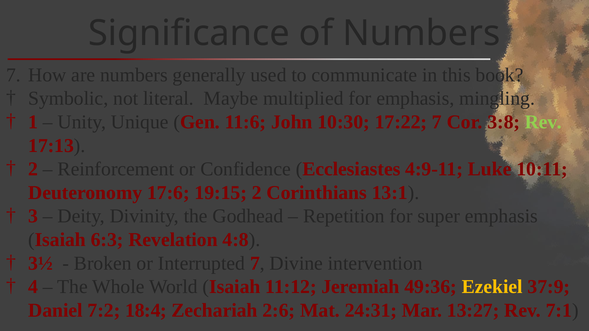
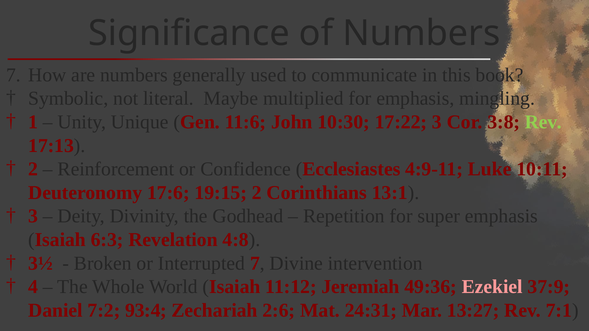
17:22 7: 7 -> 3 (437, 122)
Ezekiel colour: yellow -> pink (492, 287)
18:4: 18:4 -> 93:4 (146, 311)
